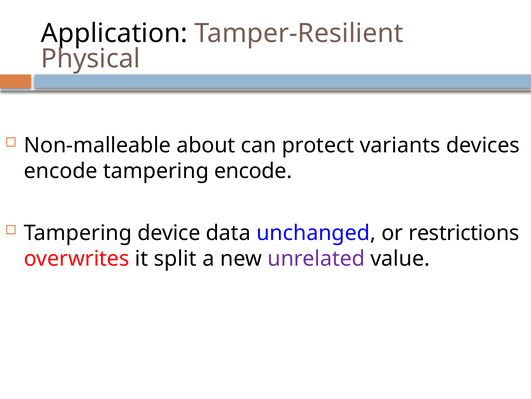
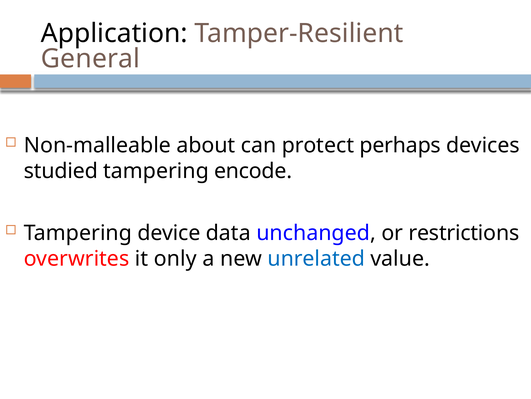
Physical: Physical -> General (90, 59)
variants: variants -> perhaps (400, 145)
encode: encode -> studied (61, 171)
split: split -> only (175, 258)
unrelated colour: purple -> blue (316, 258)
